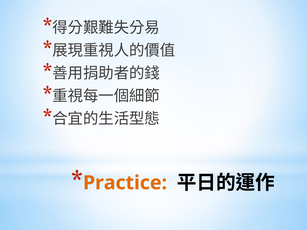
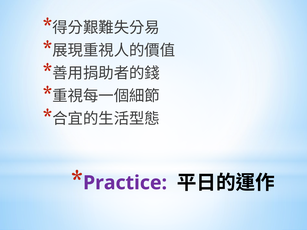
Practice colour: orange -> purple (125, 183)
